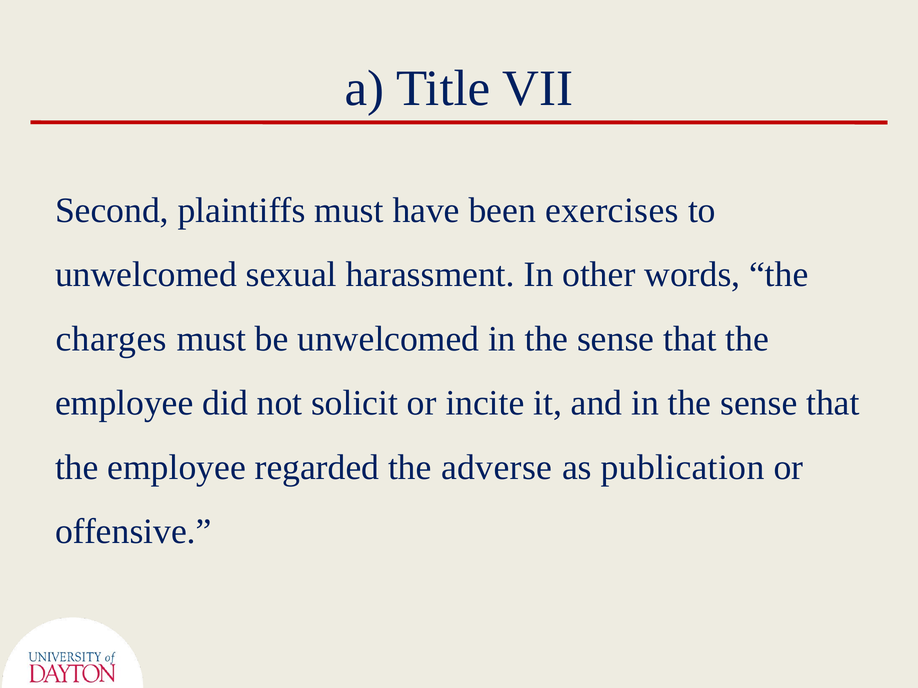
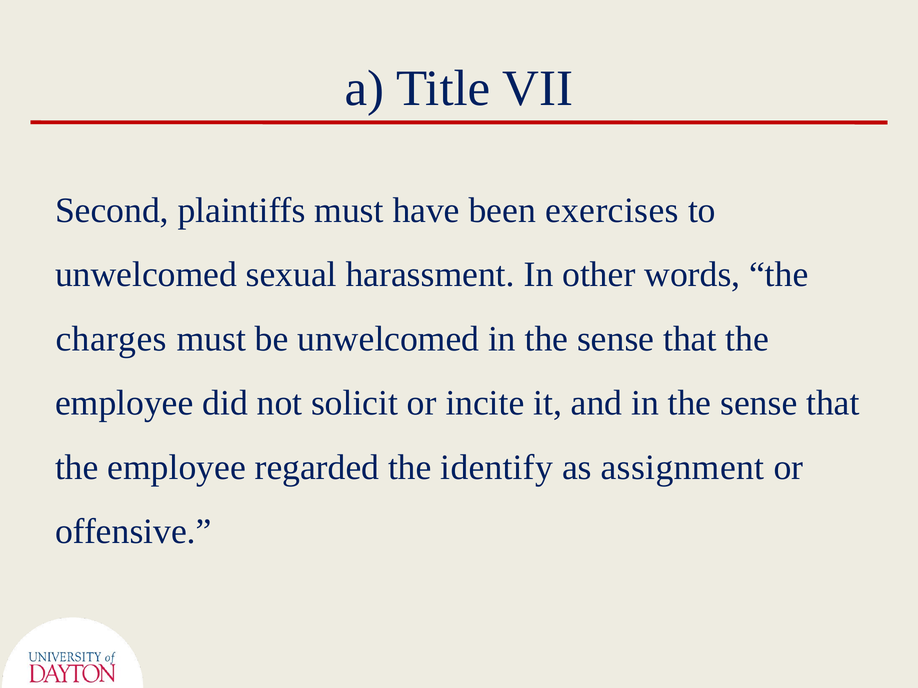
adverse: adverse -> identify (497, 468)
publication: publication -> assignment (683, 468)
